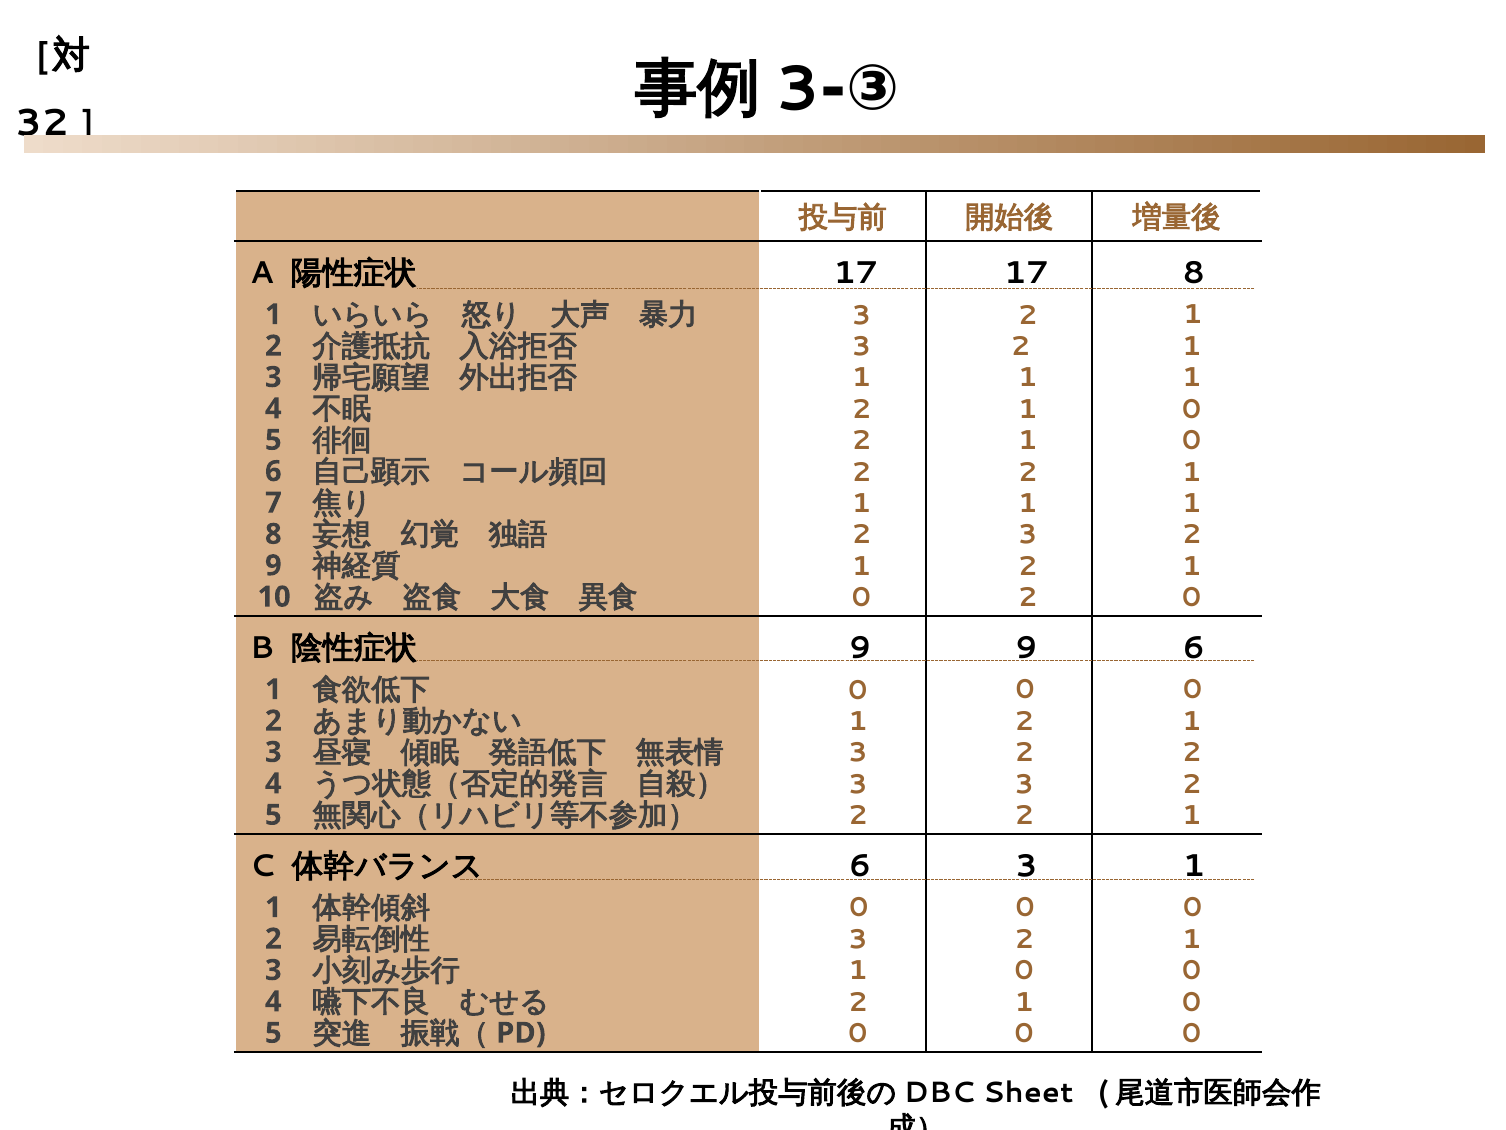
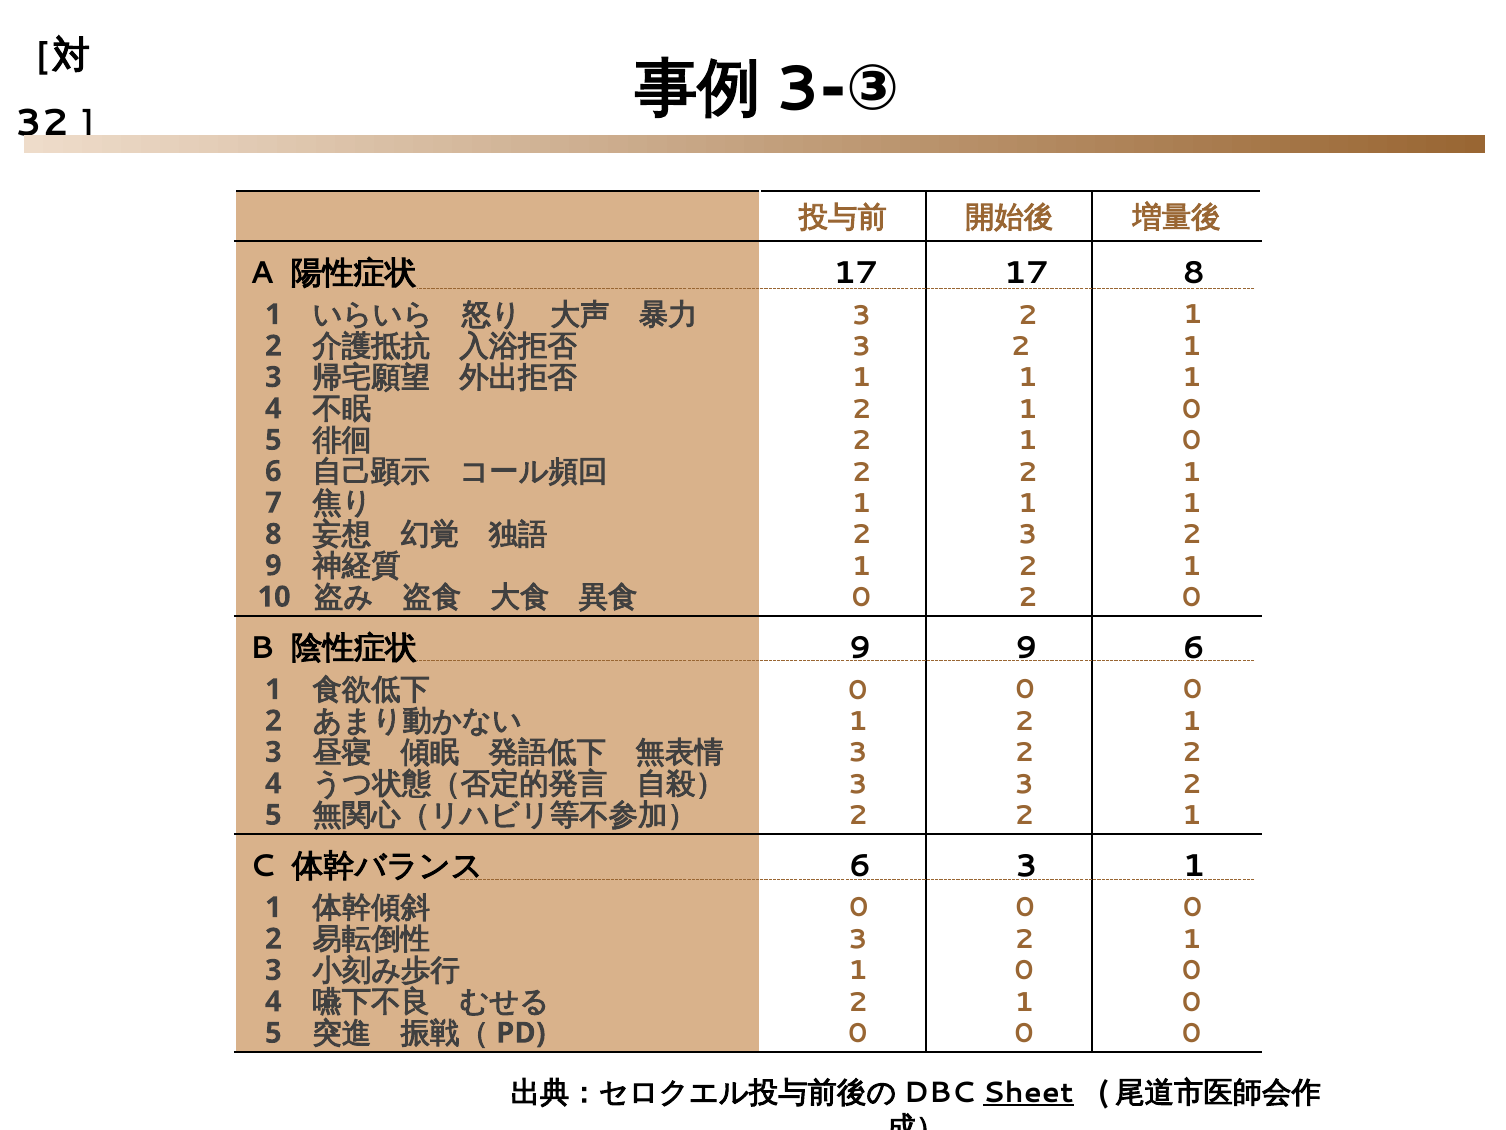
Sheet underline: none -> present (1028, 1092)
